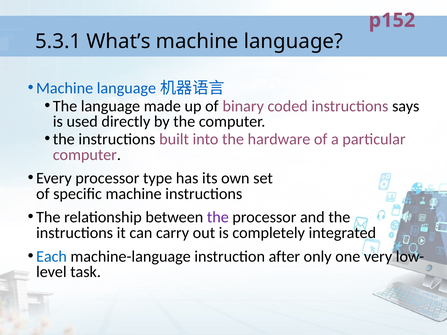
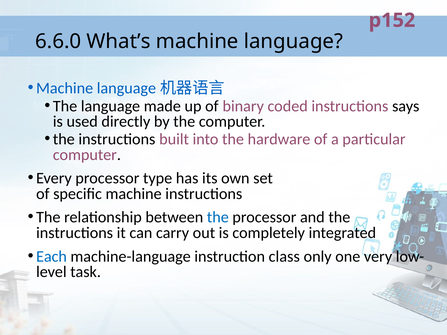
5.3.1: 5.3.1 -> 6.6.0 (58, 42)
the colour: purple -> blue (218, 218)
after: after -> class (284, 257)
